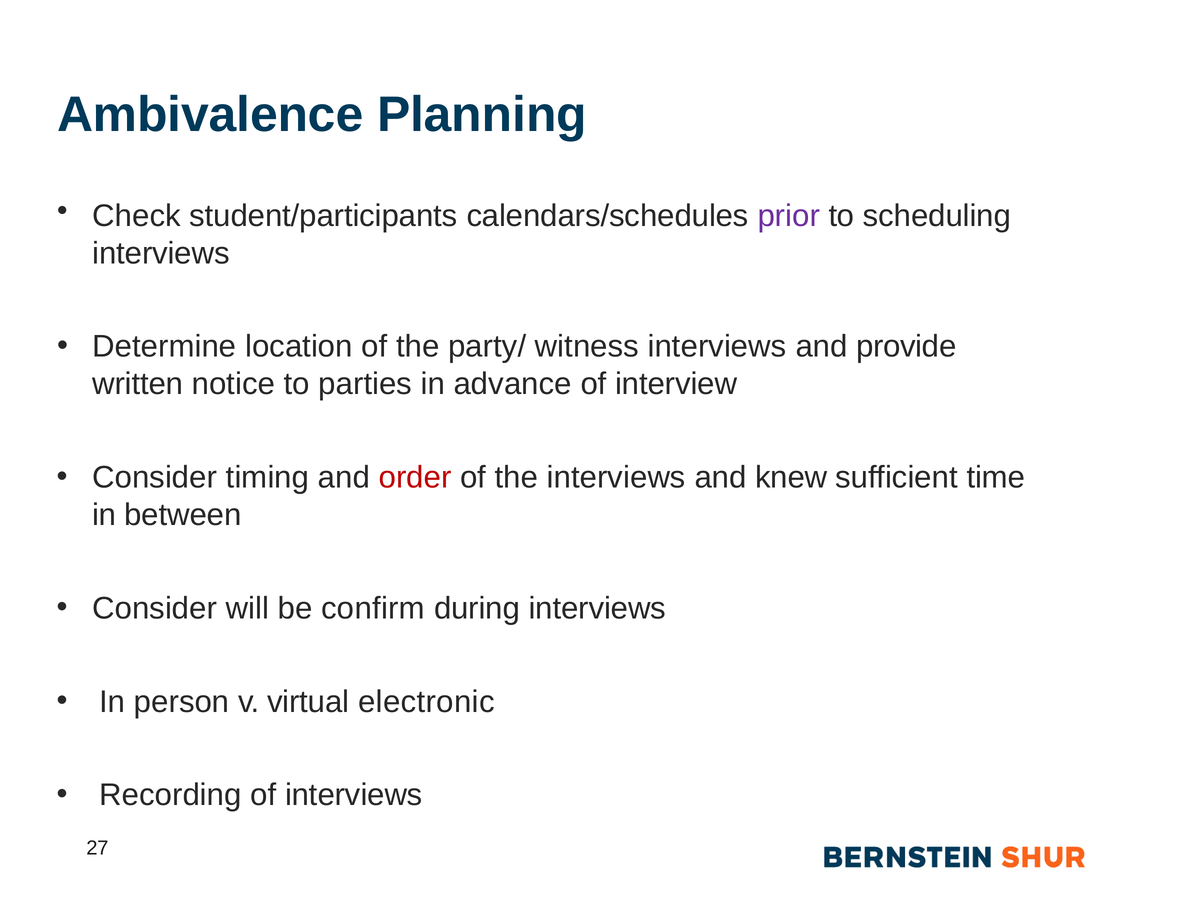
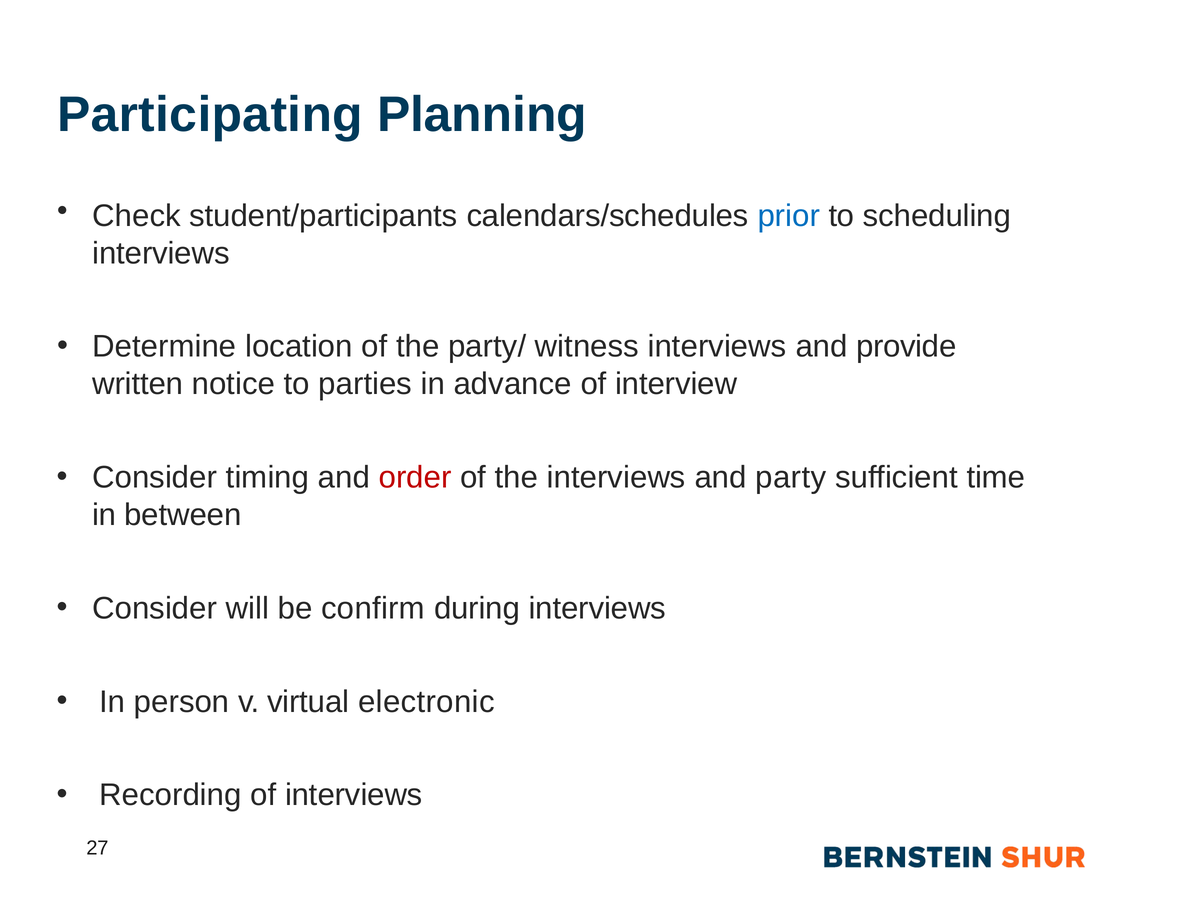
Ambivalence: Ambivalence -> Participating (210, 115)
prior colour: purple -> blue (789, 216)
knew: knew -> party (791, 478)
